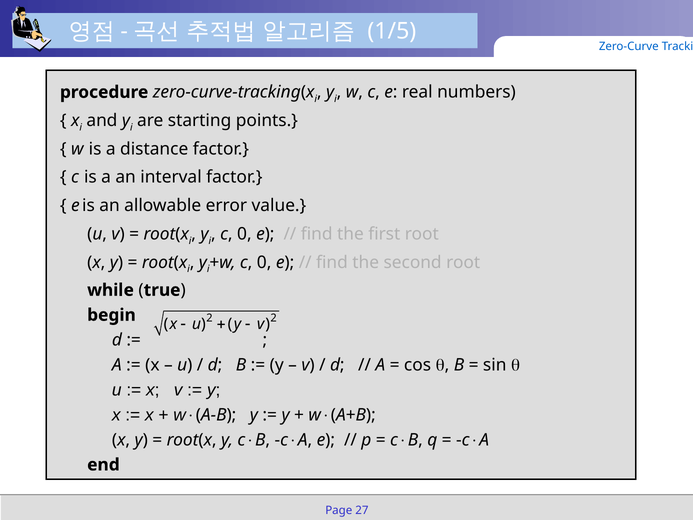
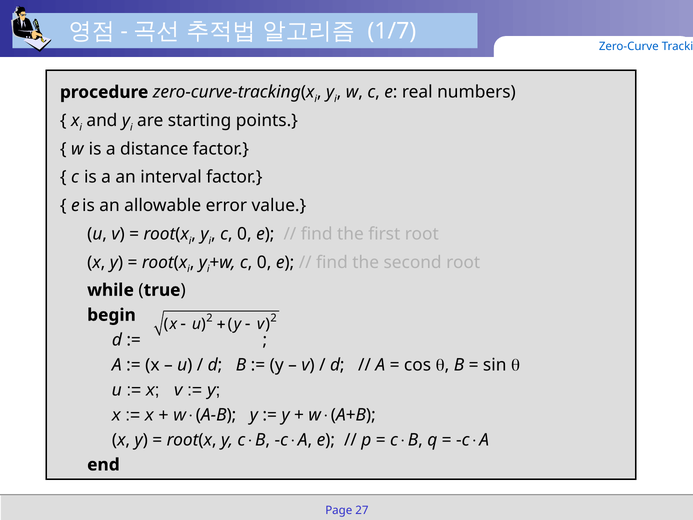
1/5: 1/5 -> 1/7 (392, 31)
